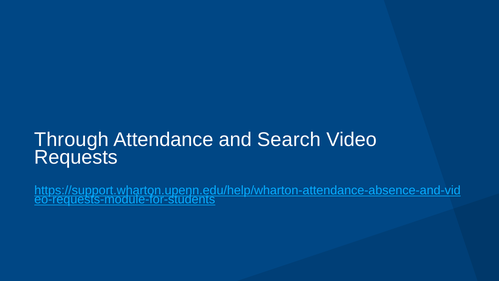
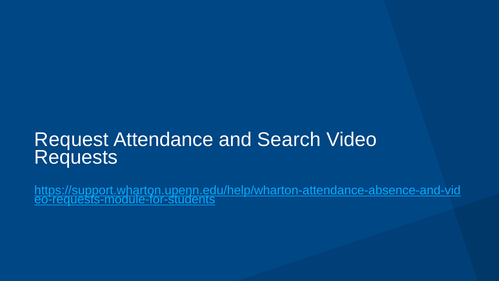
Through: Through -> Request (72, 139)
